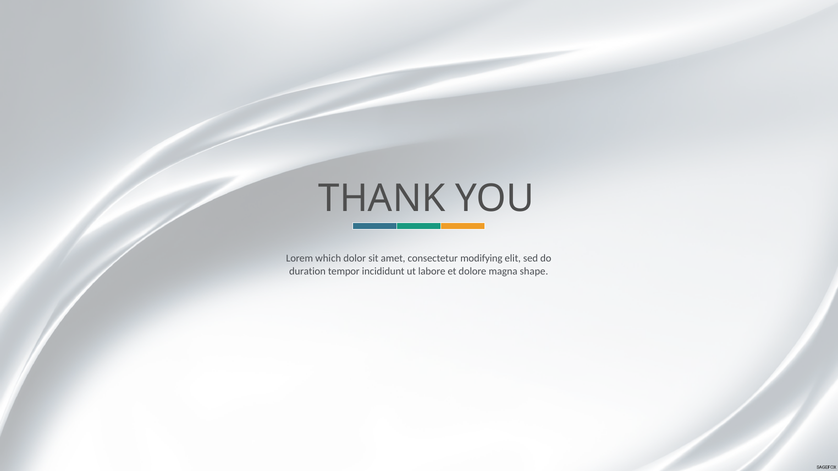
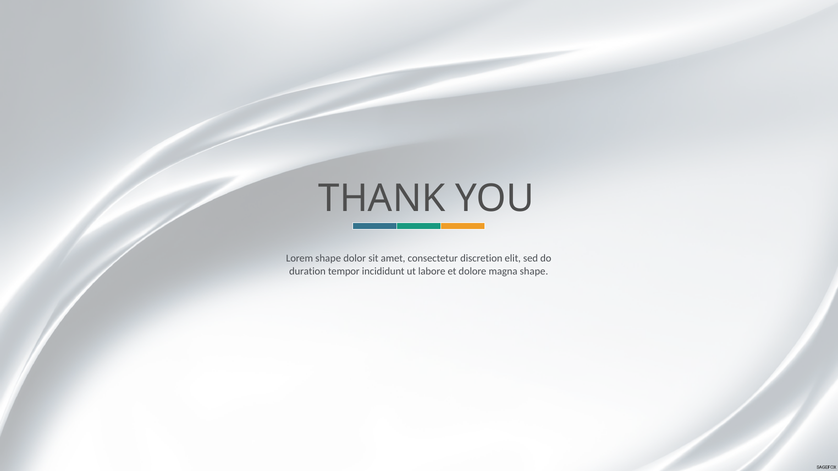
Lorem which: which -> shape (328, 259)
modifying: modifying -> discretion (481, 259)
